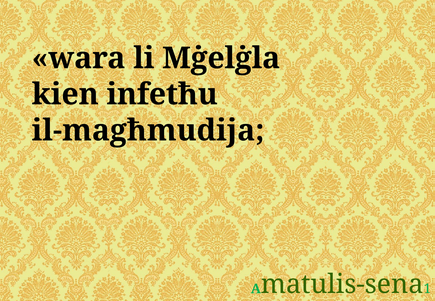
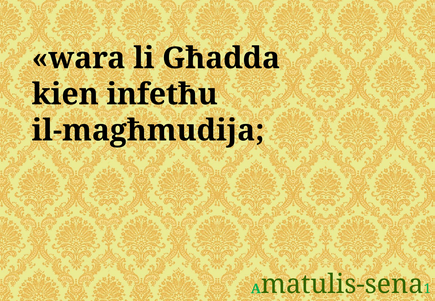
Mġelġla: Mġelġla -> Għadda (221, 58)
